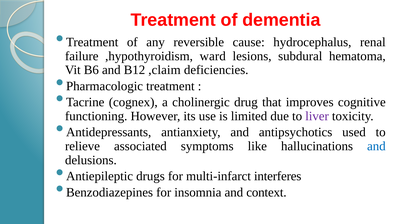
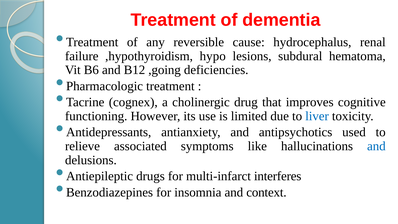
ward: ward -> hypo (213, 56)
,claim: ,claim -> ,going (165, 70)
liver colour: purple -> blue (317, 116)
